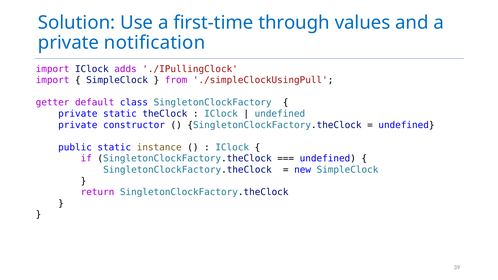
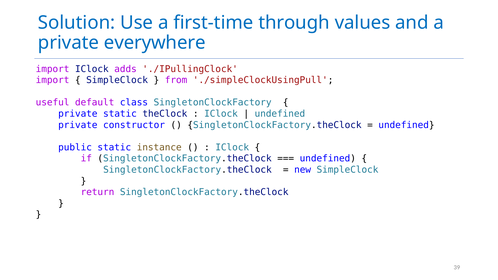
notification: notification -> everywhere (155, 43)
getter: getter -> useful (53, 103)
